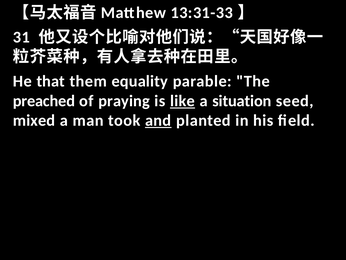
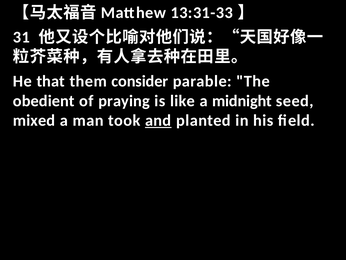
equality: equality -> consider (140, 81)
preached: preached -> obedient (44, 101)
like underline: present -> none (182, 101)
situation: situation -> midnight (242, 101)
